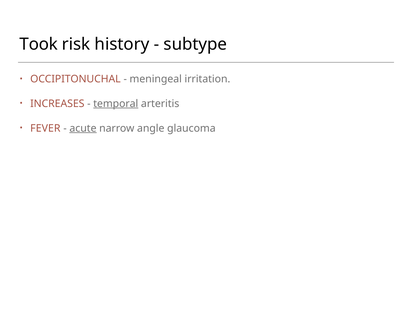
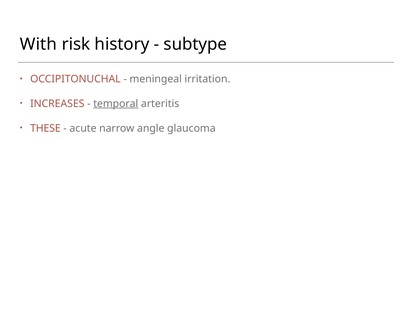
Took: Took -> With (38, 44)
FEVER: FEVER -> THESE (45, 128)
acute underline: present -> none (83, 128)
